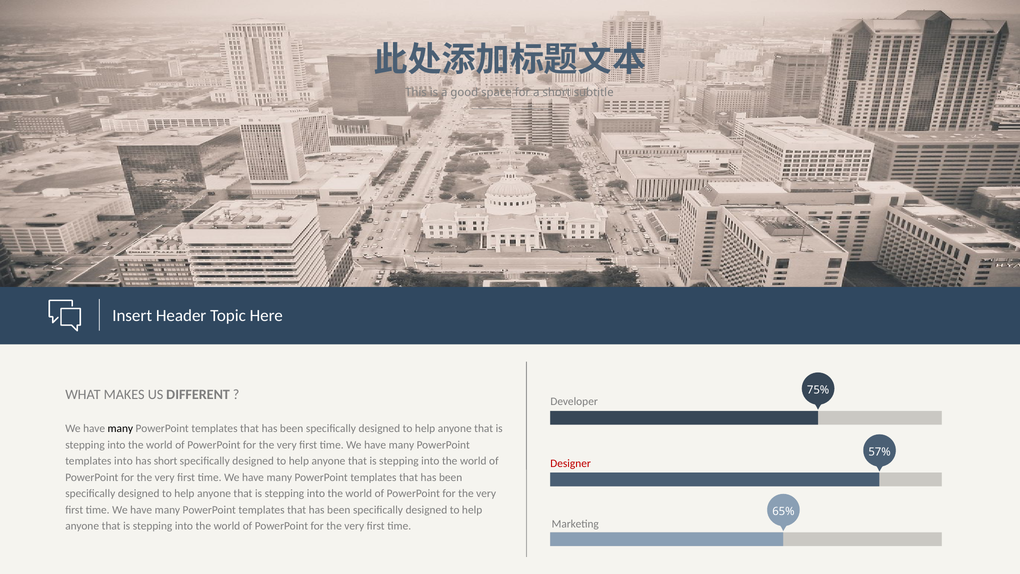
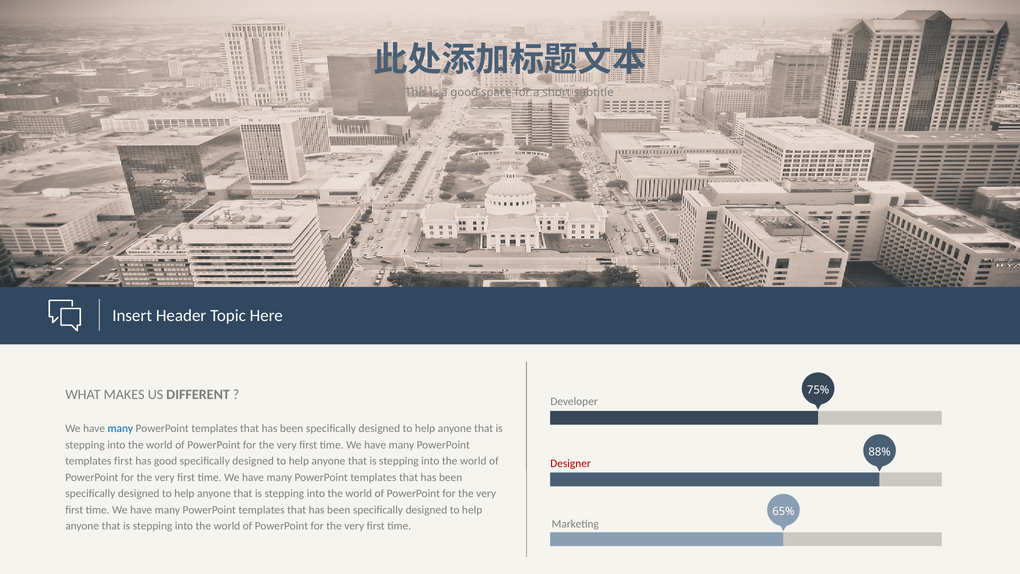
many colour: black -> blue (120, 428)
57%: 57% -> 88% (880, 452)
templates into: into -> first (123, 461)
has short: short -> good (166, 461)
